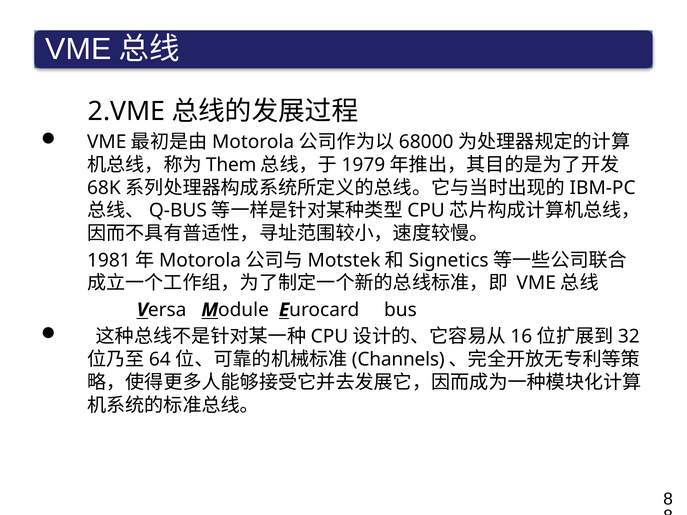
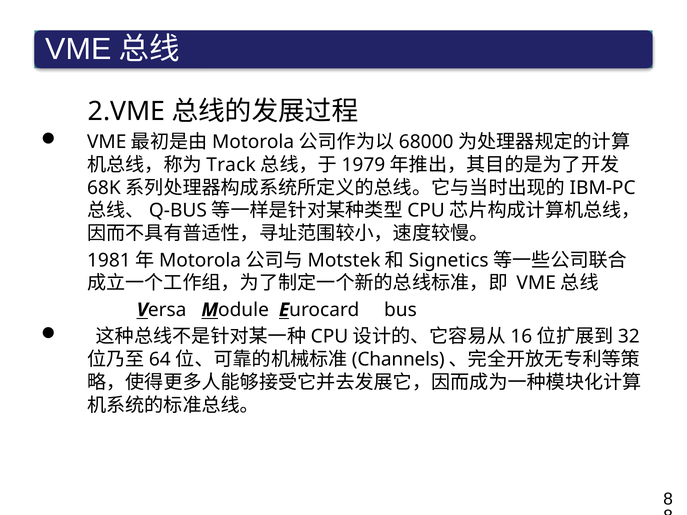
Them: Them -> Track (231, 165)
